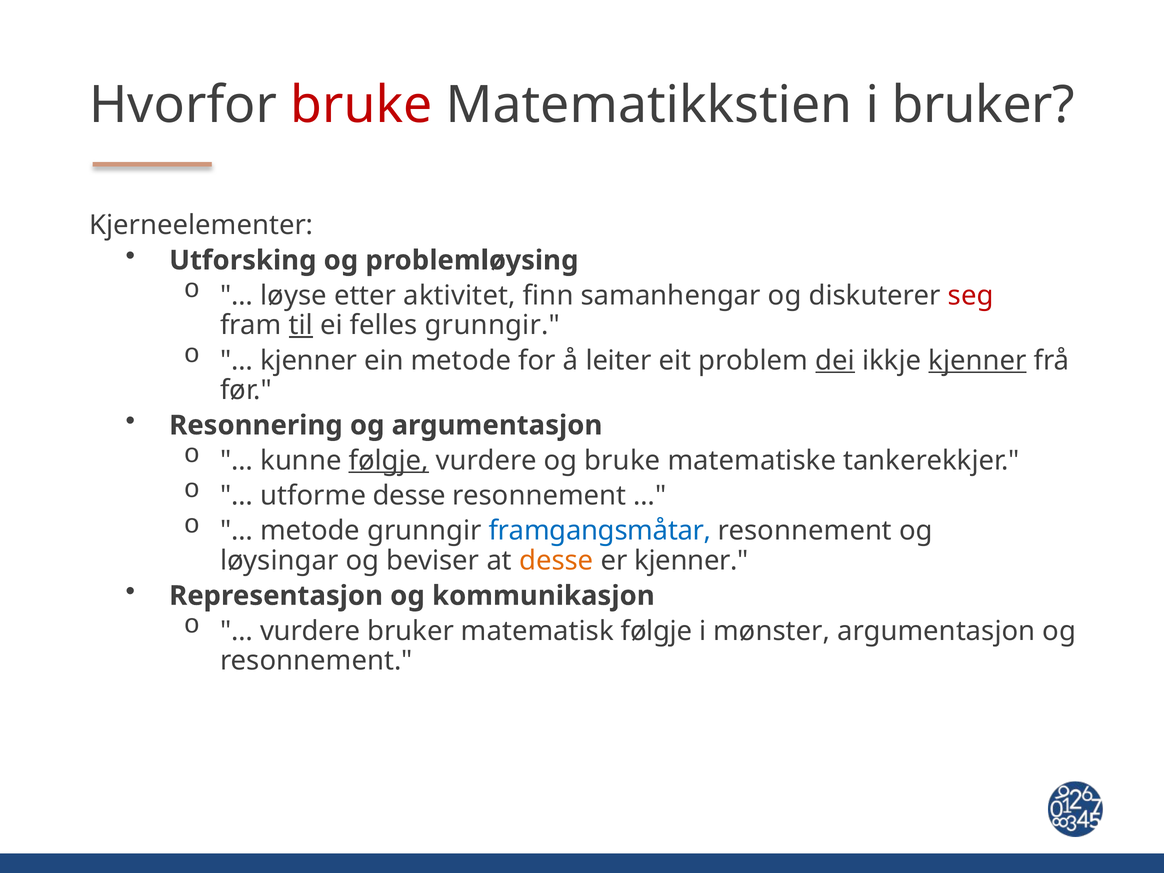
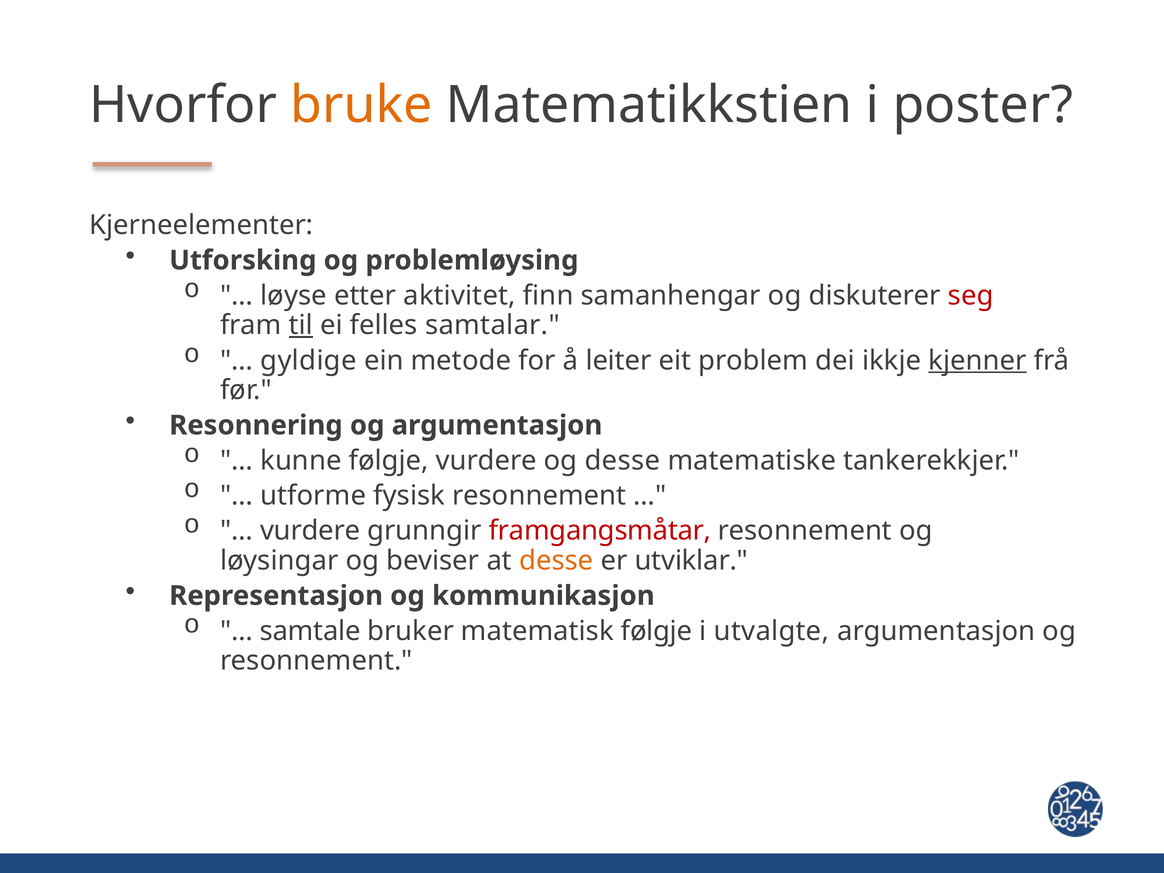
bruke colour: red -> orange (361, 105)
i bruker: bruker -> poster (983, 105)
felles grunngir: grunngir -> samtalar (492, 325)
kjenner: kjenner -> gyldige (309, 360)
dei underline: present -> none (835, 360)
følgje underline: present -> none (389, 461)
og bruke: bruke -> desse (622, 461)
utforme desse: desse -> fysisk (409, 496)
metode: metode -> vurdere (310, 531)
framgangsmåtar colour: blue -> red (600, 531)
er kjenner: kjenner -> utviklar (691, 561)
vurdere: vurdere -> samtale (310, 631)
mønster: mønster -> utvalgte (771, 631)
